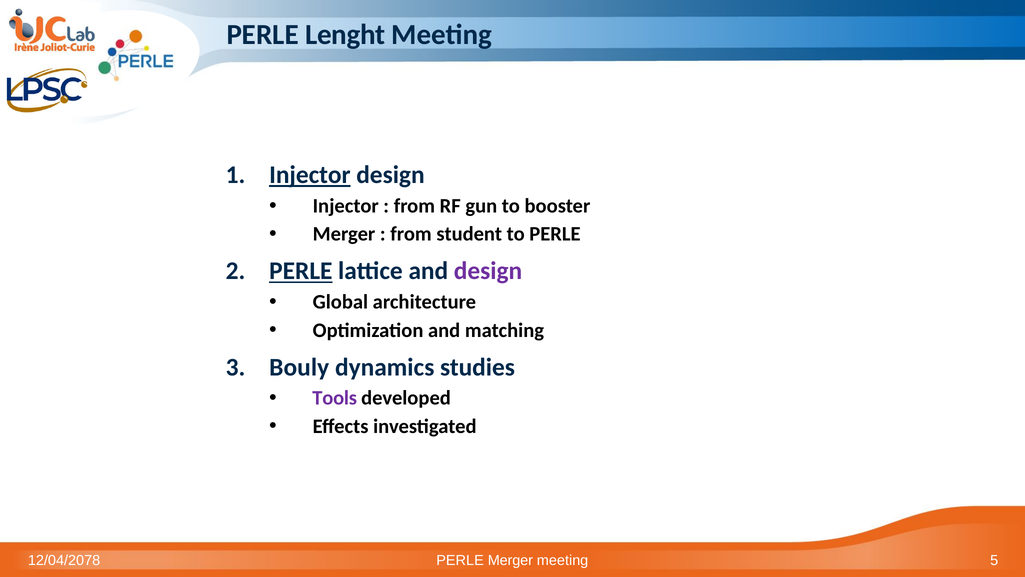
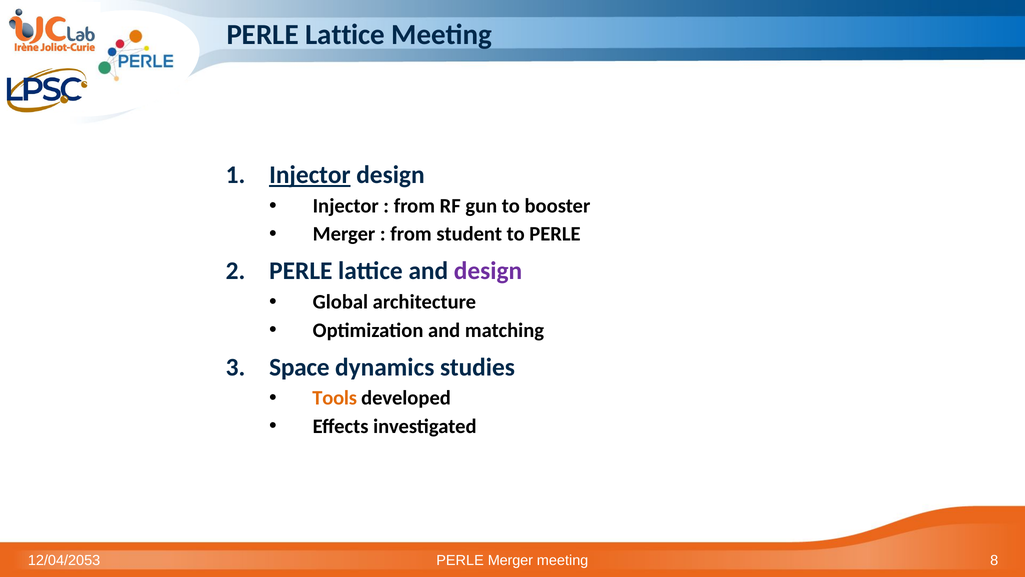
Lenght: Lenght -> Lattice (345, 35)
PERLE underline: present -> none (301, 271)
Bouly: Bouly -> Space (299, 367)
Tools colour: purple -> orange (335, 398)
12/04/2078: 12/04/2078 -> 12/04/2053 (64, 560)
5: 5 -> 8 (994, 560)
